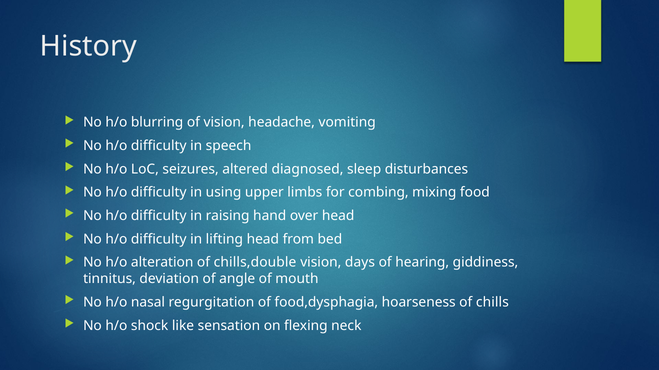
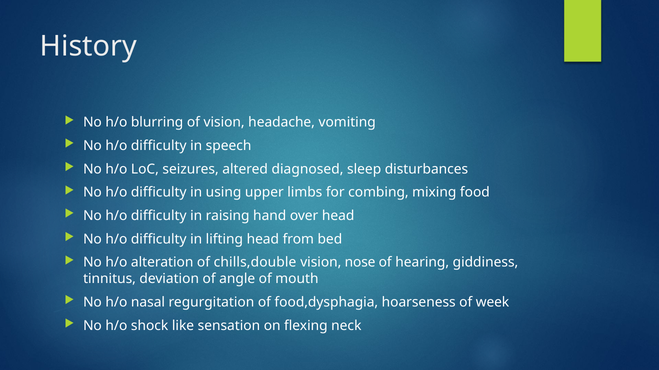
days: days -> nose (360, 263)
chills: chills -> week (493, 303)
